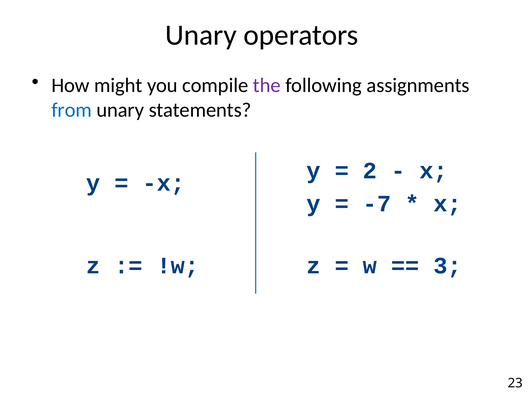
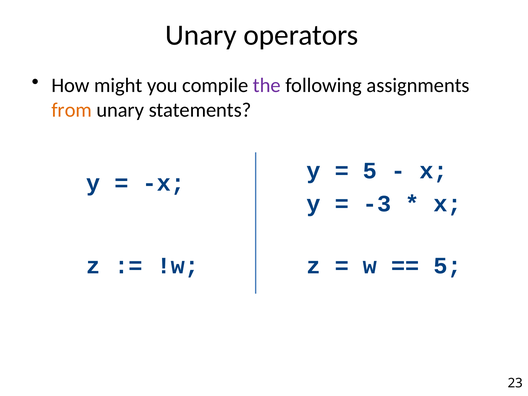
from colour: blue -> orange (72, 110)
2: 2 -> 5 (370, 171)
-7: -7 -> -3 (377, 204)
3: 3 -> 5 (448, 266)
